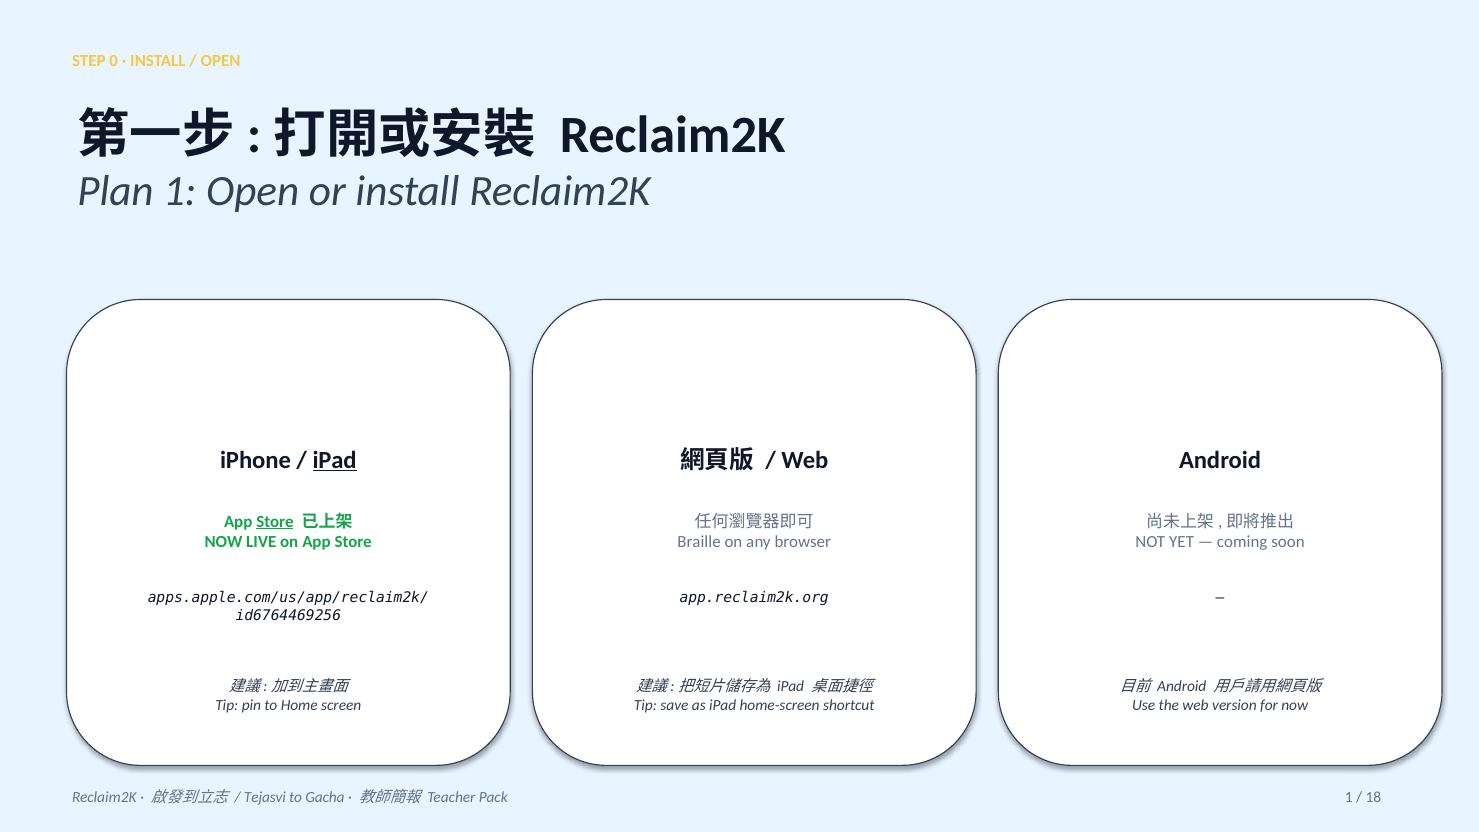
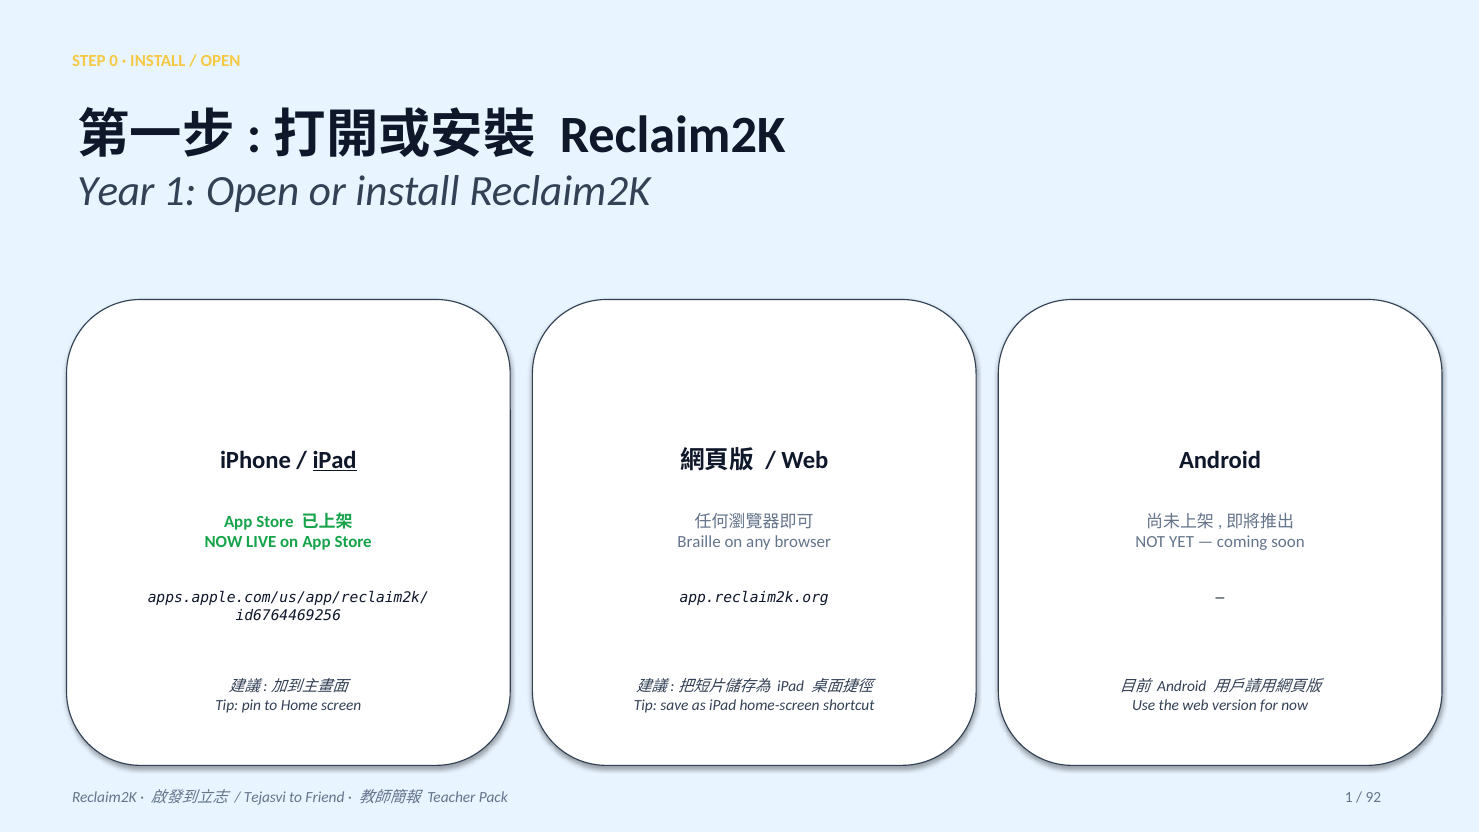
Plan: Plan -> Year (116, 192)
Store underline: present -> none (275, 521)
Gacha: Gacha -> Friend (325, 798)
18: 18 -> 92 (1373, 798)
